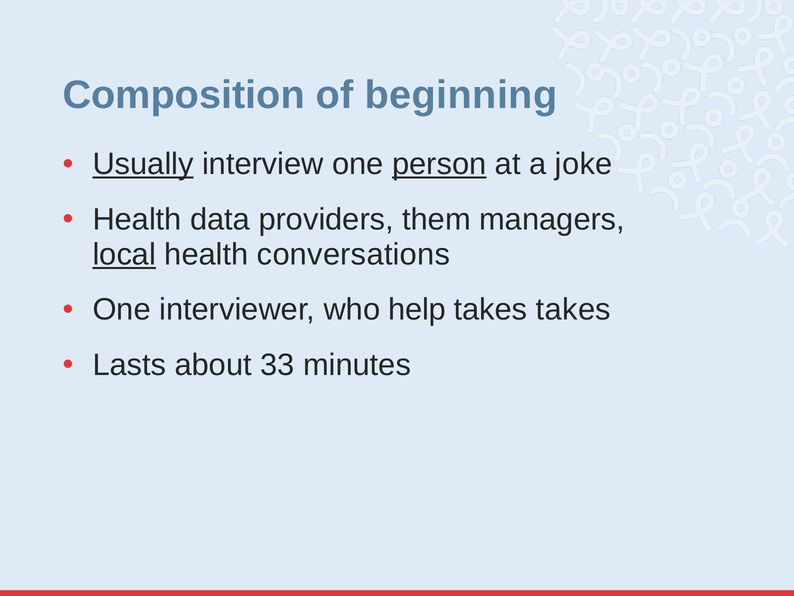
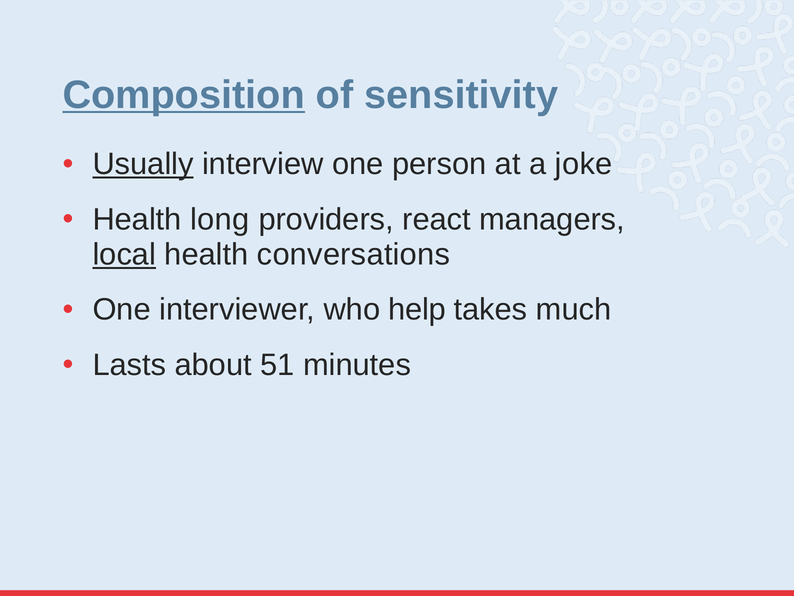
Composition underline: none -> present (184, 95)
beginning: beginning -> sensitivity (461, 95)
person underline: present -> none (439, 164)
data: data -> long (220, 219)
them: them -> react (437, 219)
takes takes: takes -> much (574, 309)
33: 33 -> 51 (277, 365)
